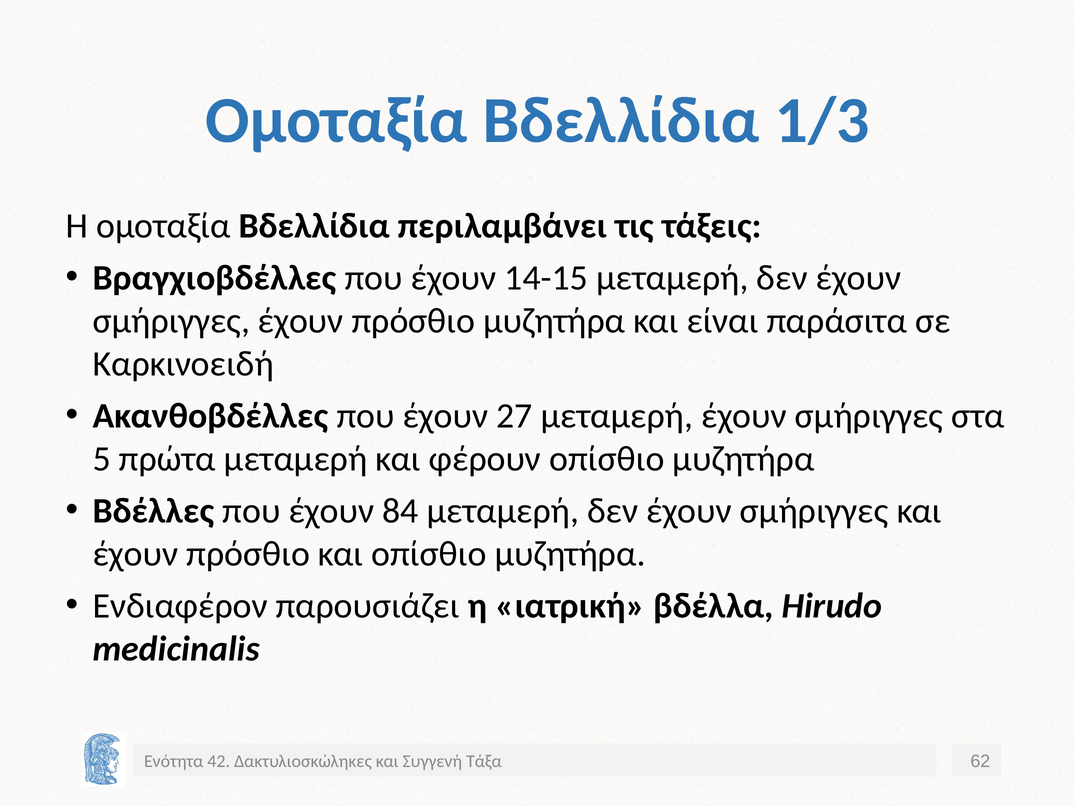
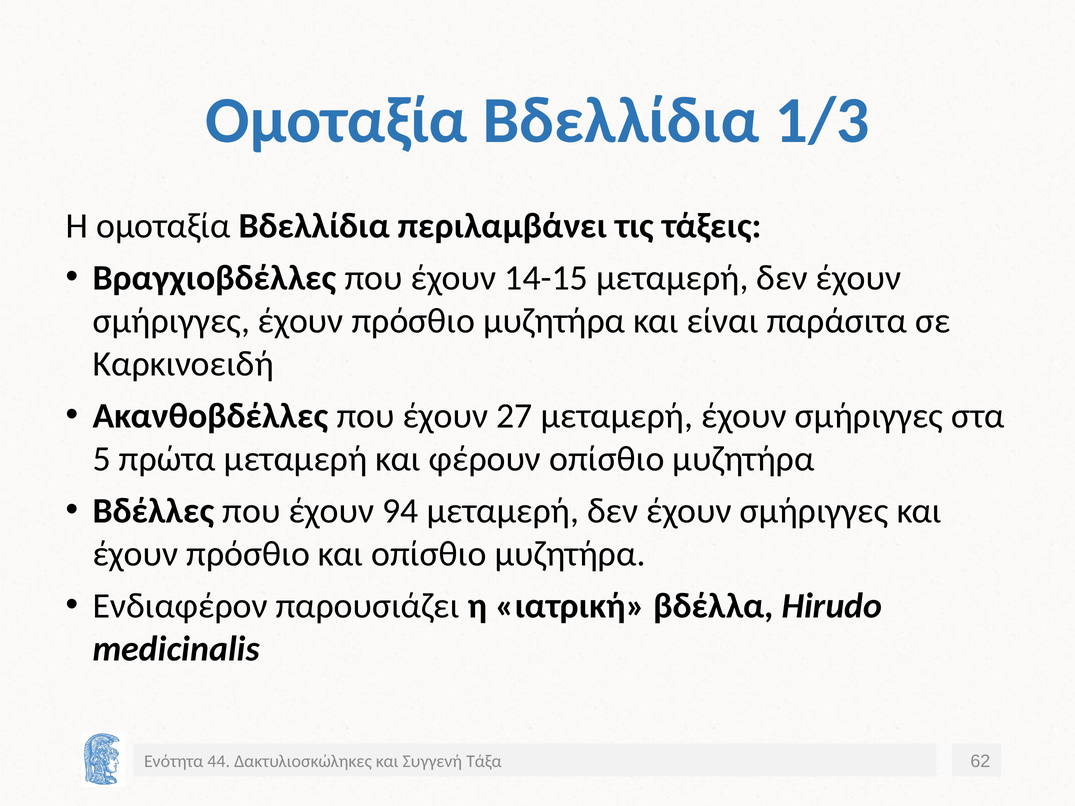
84: 84 -> 94 (400, 511)
42: 42 -> 44 (219, 761)
